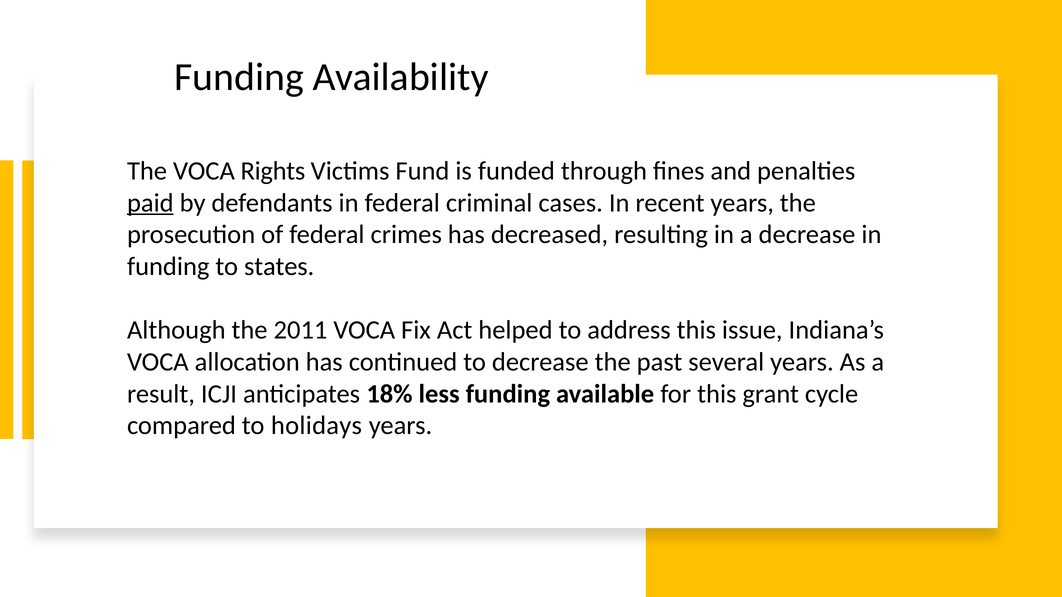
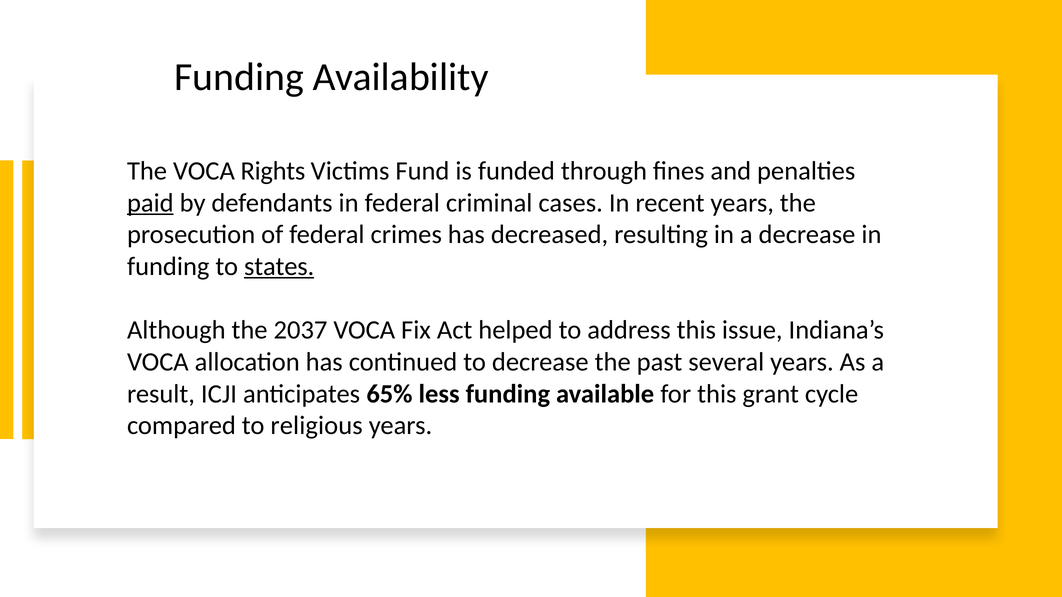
states underline: none -> present (279, 267)
2011: 2011 -> 2037 (301, 330)
18%: 18% -> 65% (389, 394)
holidays: holidays -> religious (317, 426)
